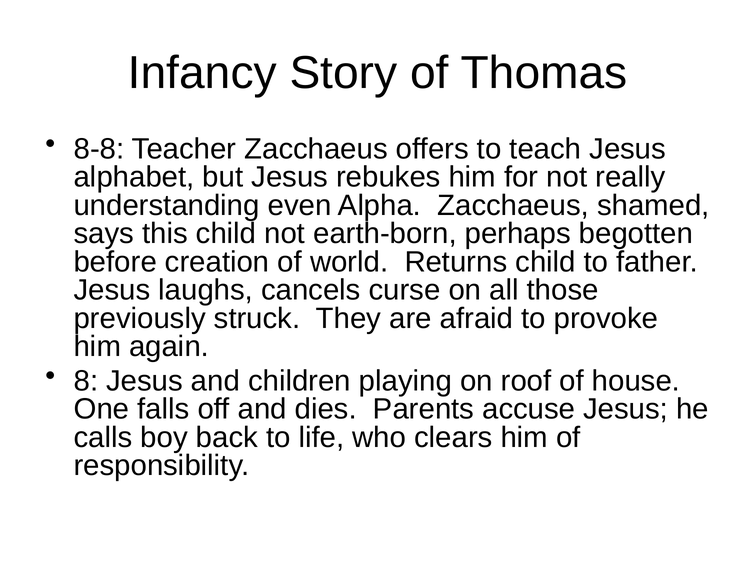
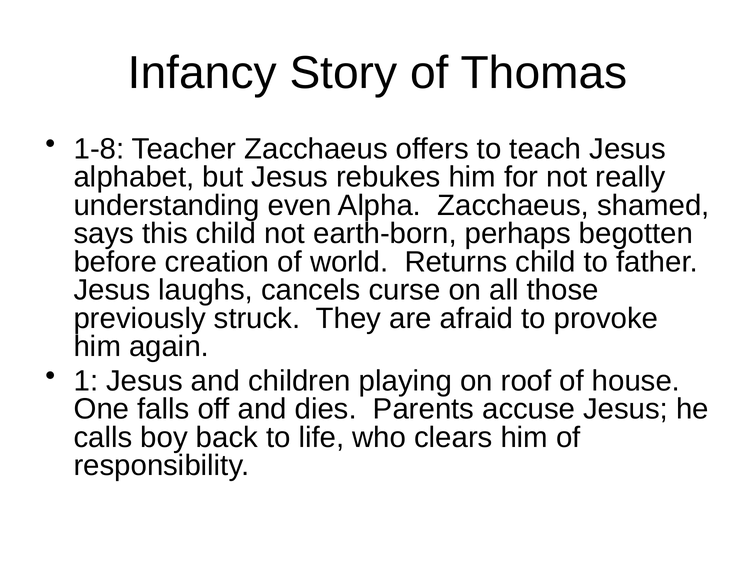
8-8: 8-8 -> 1-8 (99, 149)
8: 8 -> 1 (86, 381)
